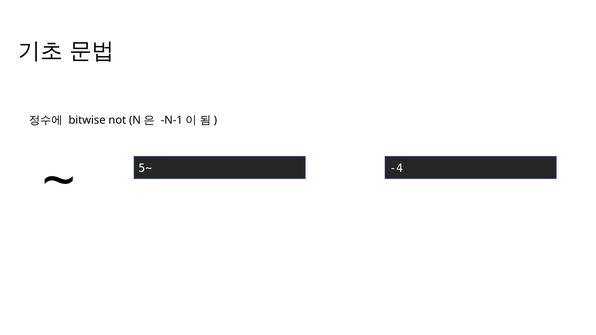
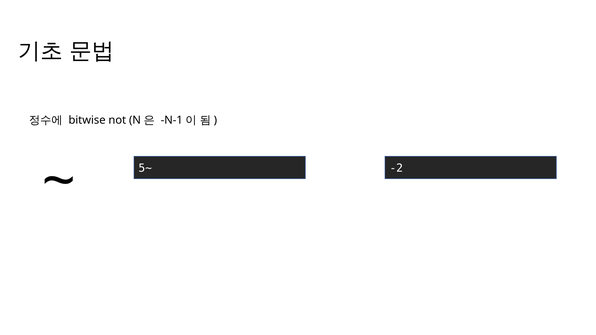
-4: -4 -> -2 (396, 168)
